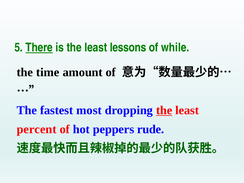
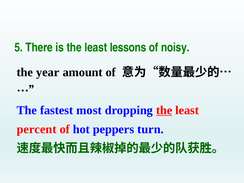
There underline: present -> none (39, 47)
while: while -> noisy (175, 47)
time: time -> year (48, 72)
rude: rude -> turn (151, 129)
